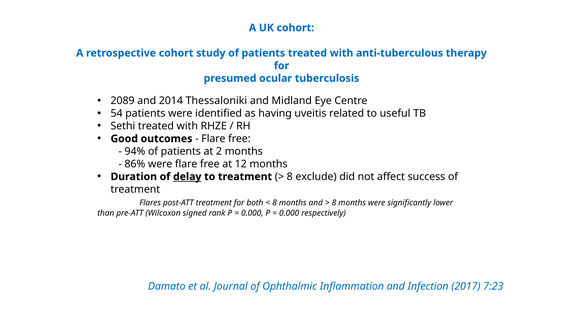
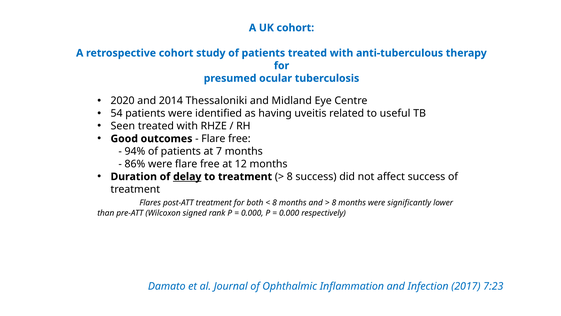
2089: 2089 -> 2020 (123, 101)
Sethi: Sethi -> Seen (123, 126)
2: 2 -> 7 (219, 151)
8 exclude: exclude -> success (316, 176)
